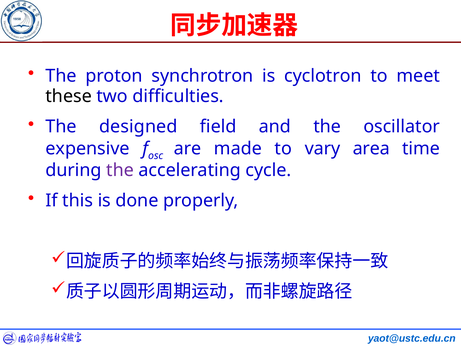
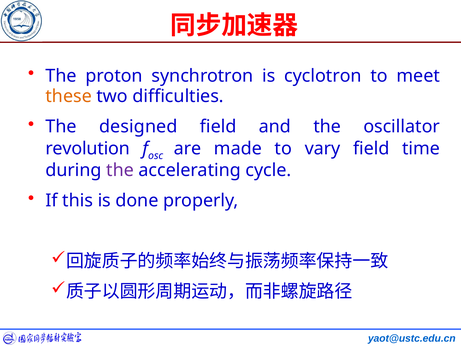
these colour: black -> orange (69, 96)
expensive: expensive -> revolution (88, 149)
vary area: area -> field (371, 149)
